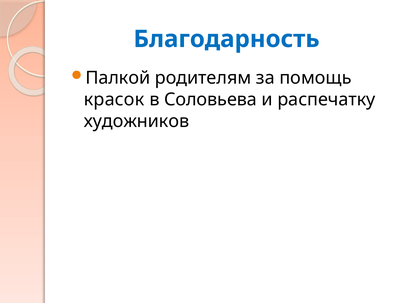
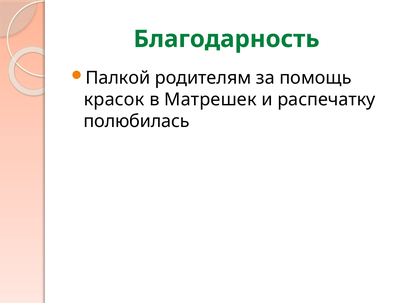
Благодарность colour: blue -> green (226, 39)
Соловьева: Соловьева -> Матрешек (210, 100)
художников: художников -> полюбилась (137, 121)
